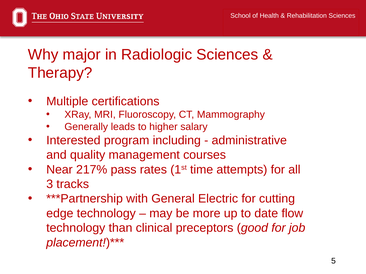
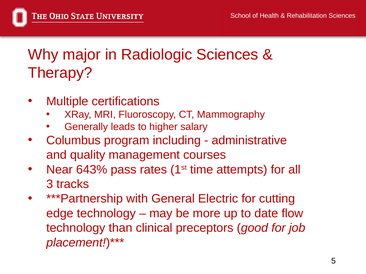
Interested: Interested -> Columbus (73, 141)
217%: 217% -> 643% (92, 170)
